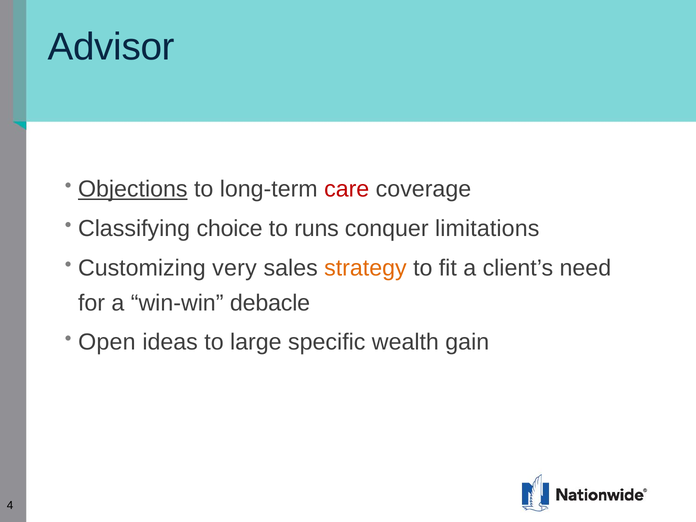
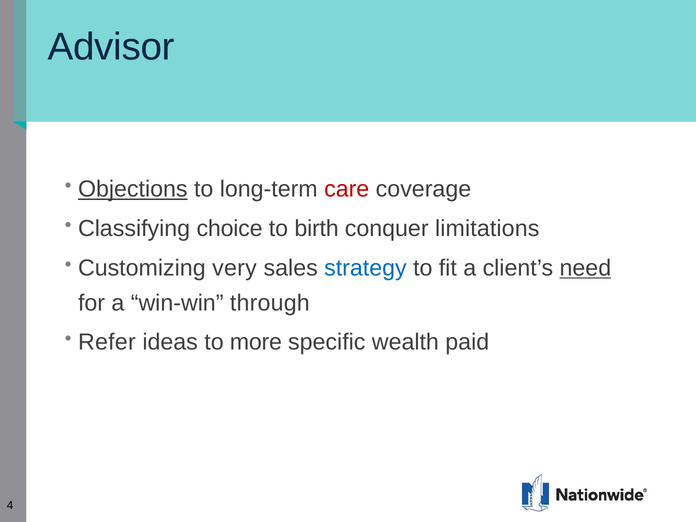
runs: runs -> birth (317, 229)
strategy colour: orange -> blue (365, 268)
need underline: none -> present (585, 268)
debacle: debacle -> through (270, 303)
Open: Open -> Refer (107, 342)
large: large -> more (256, 342)
gain: gain -> paid (467, 342)
